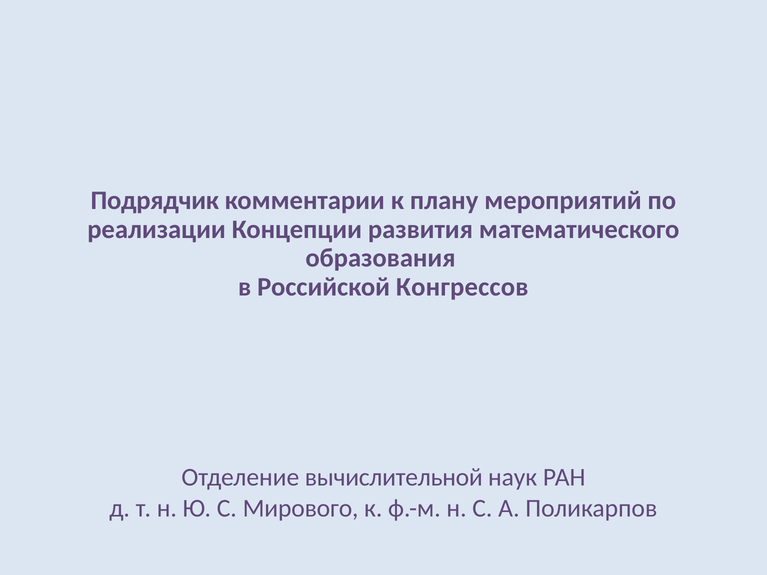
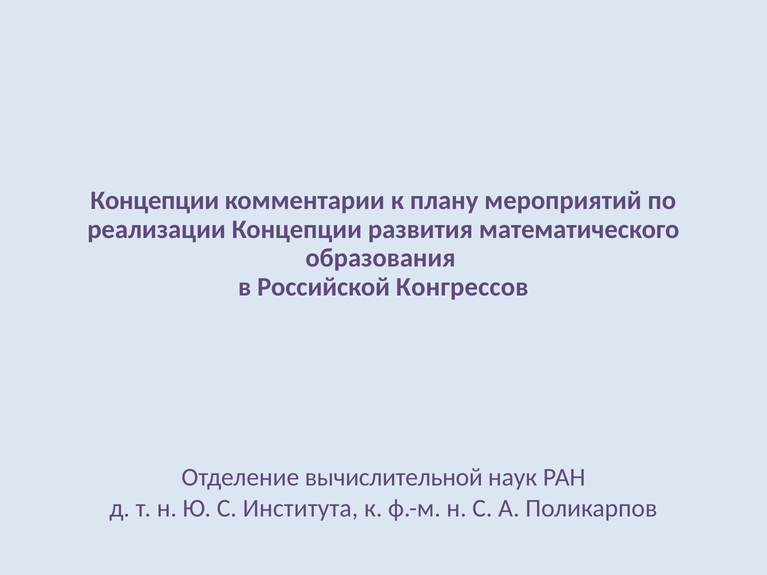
Подрядчик: Подрядчик -> Концепции (155, 201)
Мирового: Мирового -> Института (300, 508)
